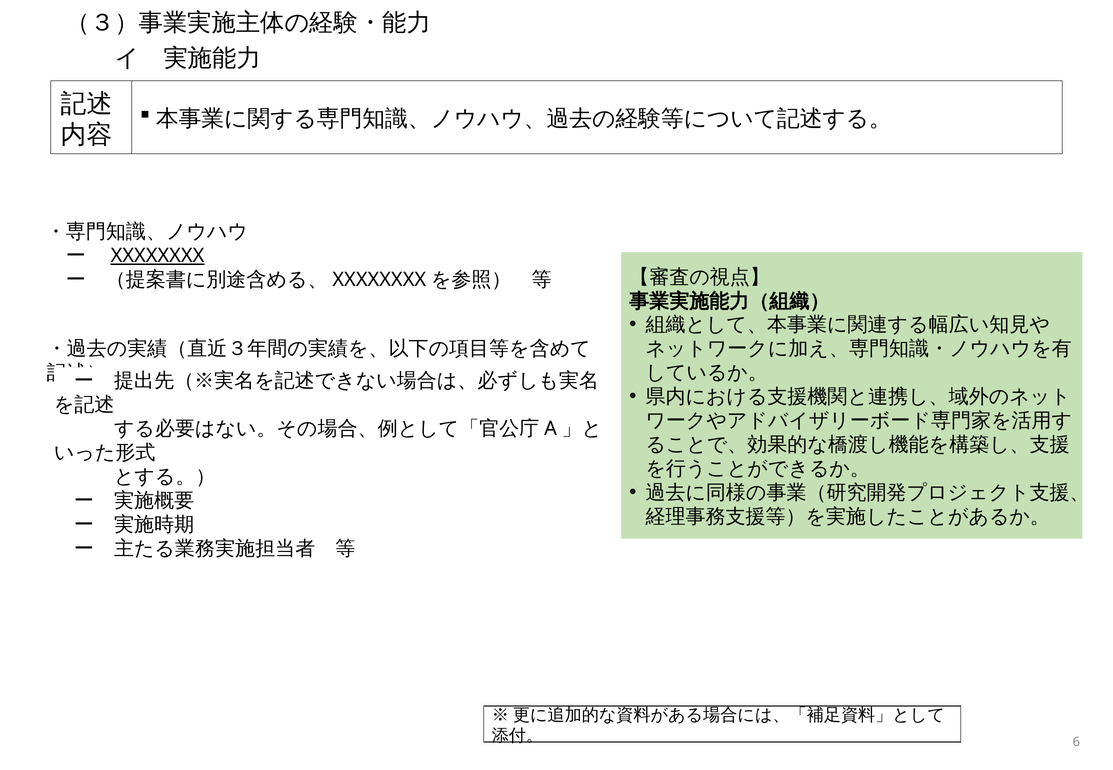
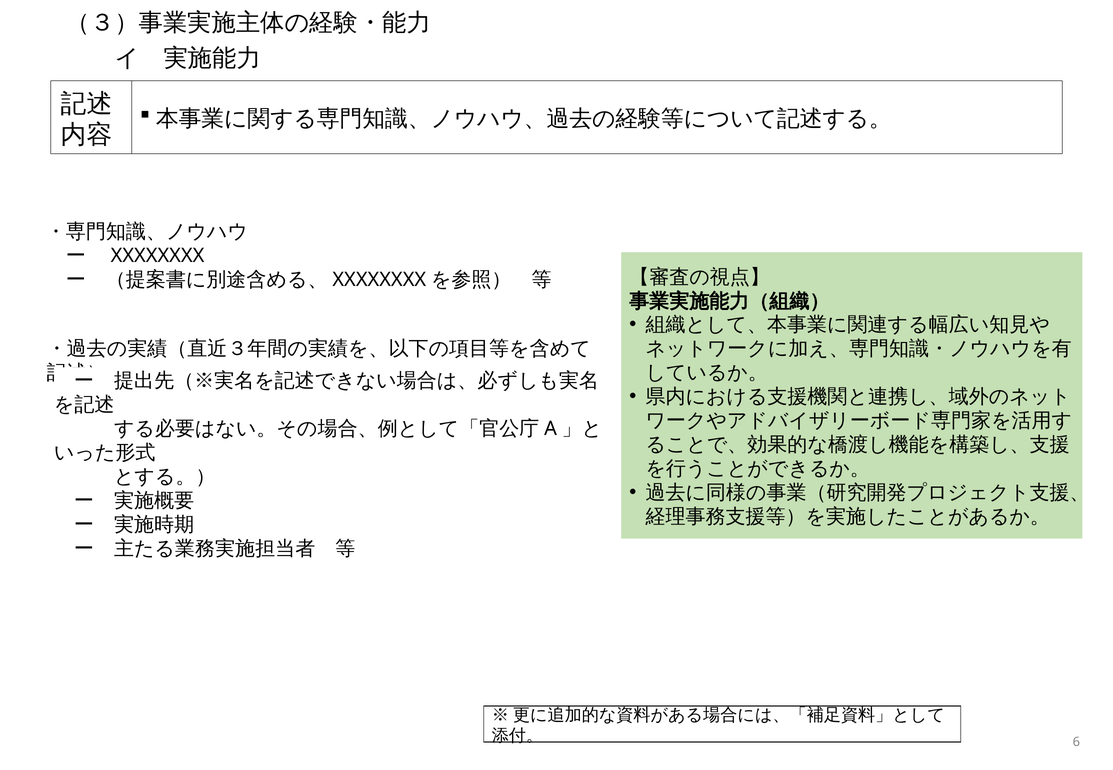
XXXXXXXX underline: present -> none (158, 256)
